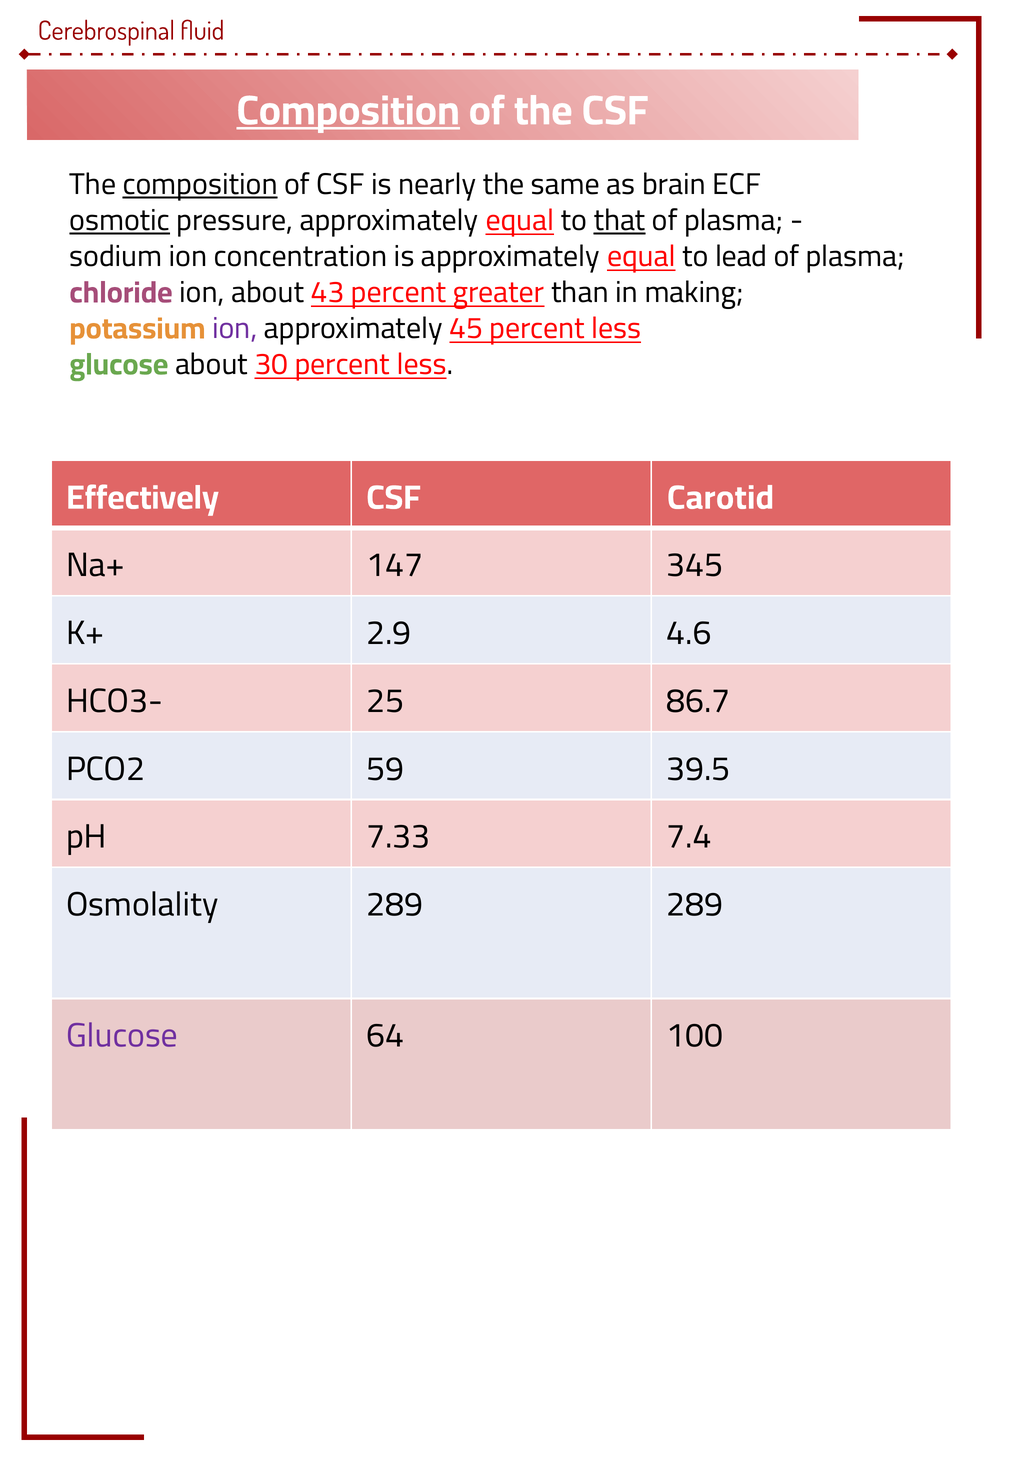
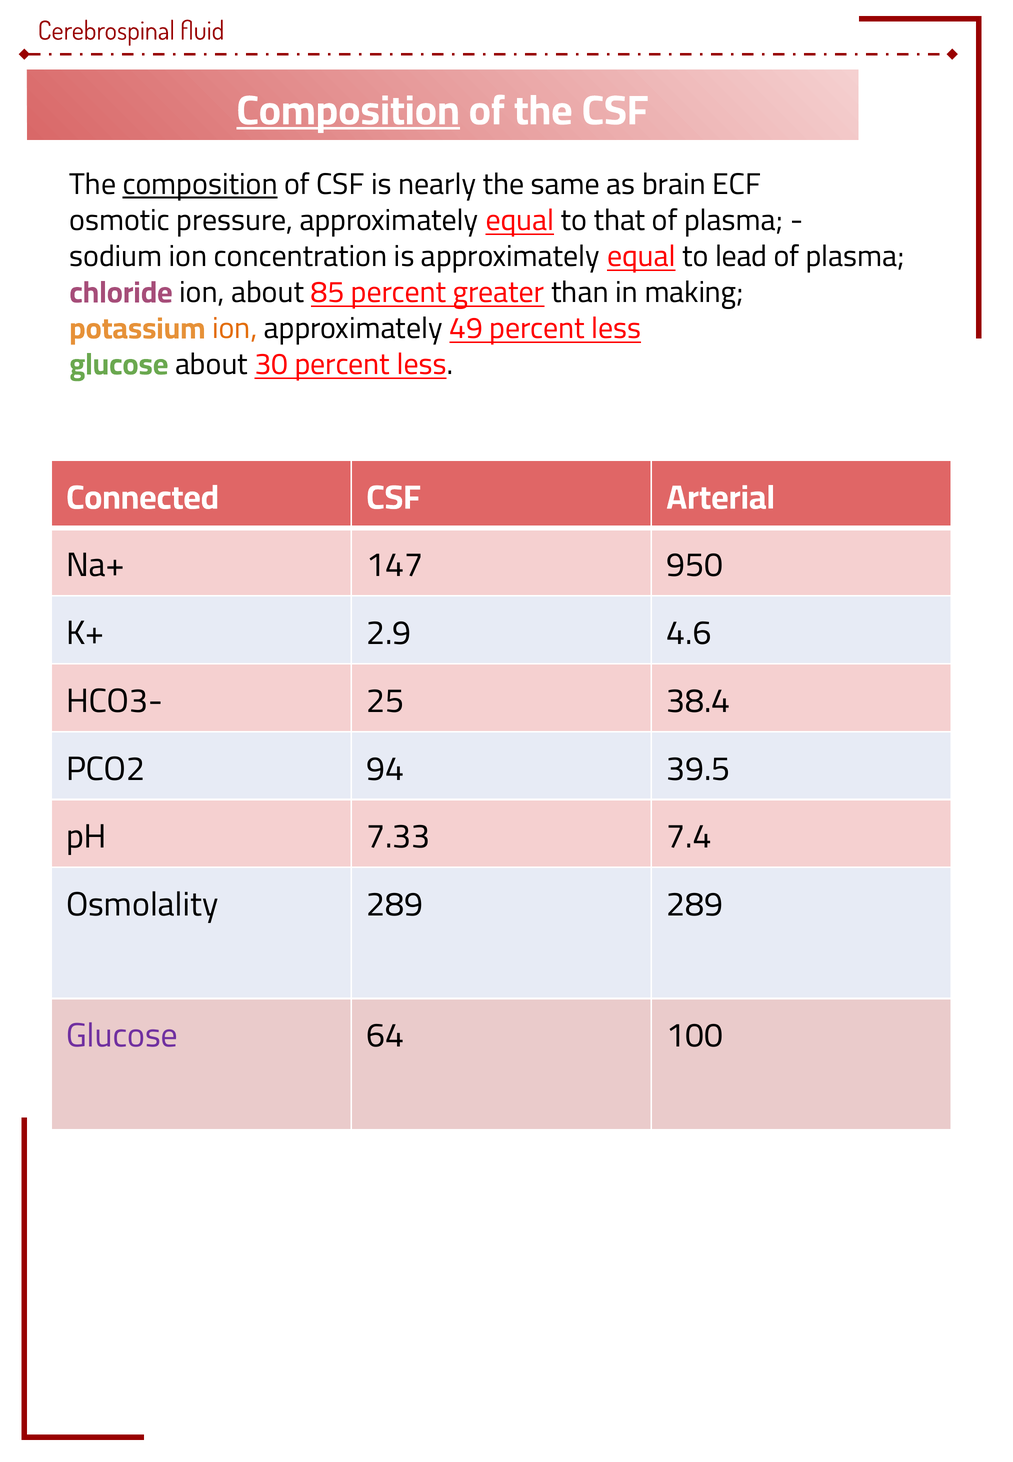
osmotic underline: present -> none (120, 221)
that underline: present -> none (620, 221)
43: 43 -> 85 (328, 293)
ion colour: purple -> orange (235, 329)
45: 45 -> 49 (466, 329)
Effectively: Effectively -> Connected (143, 498)
Carotid: Carotid -> Arterial (721, 498)
345: 345 -> 950 (695, 566)
86.7: 86.7 -> 38.4 (698, 701)
59: 59 -> 94 (385, 769)
